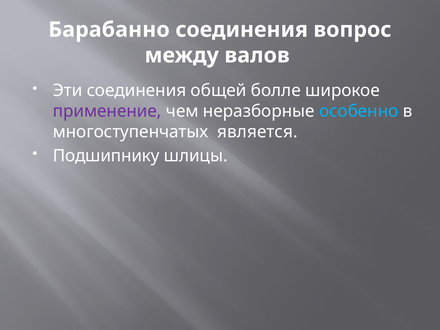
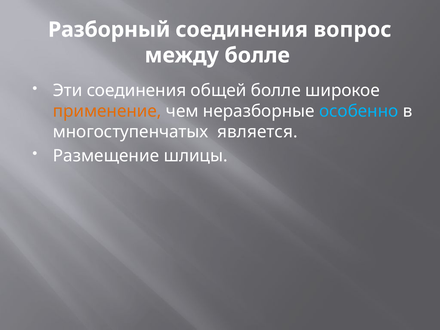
Барабанно: Барабанно -> Разборный (109, 30)
между валов: валов -> болле (257, 55)
применение colour: purple -> orange (107, 111)
Подшипнику: Подшипнику -> Размещение (106, 156)
